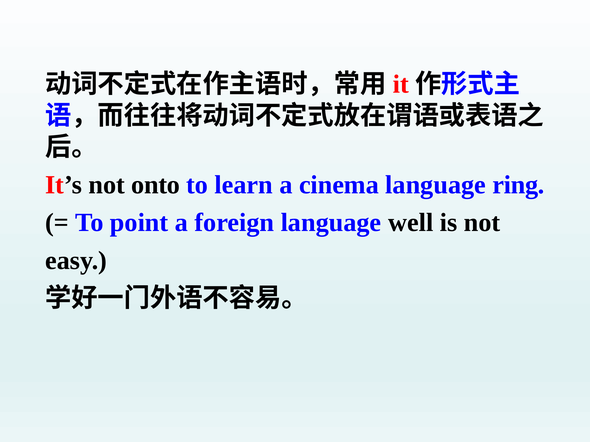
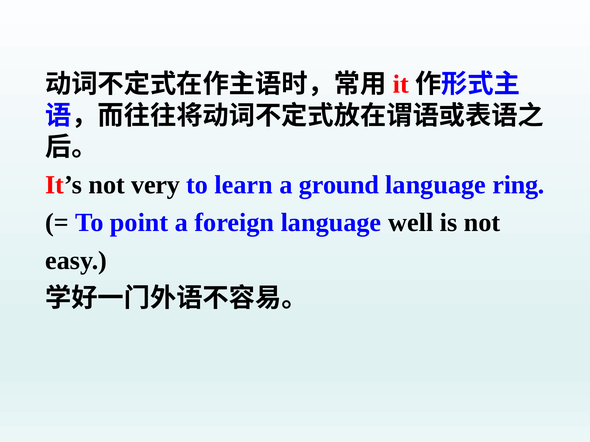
onto: onto -> very (156, 185)
cinema: cinema -> ground (339, 185)
